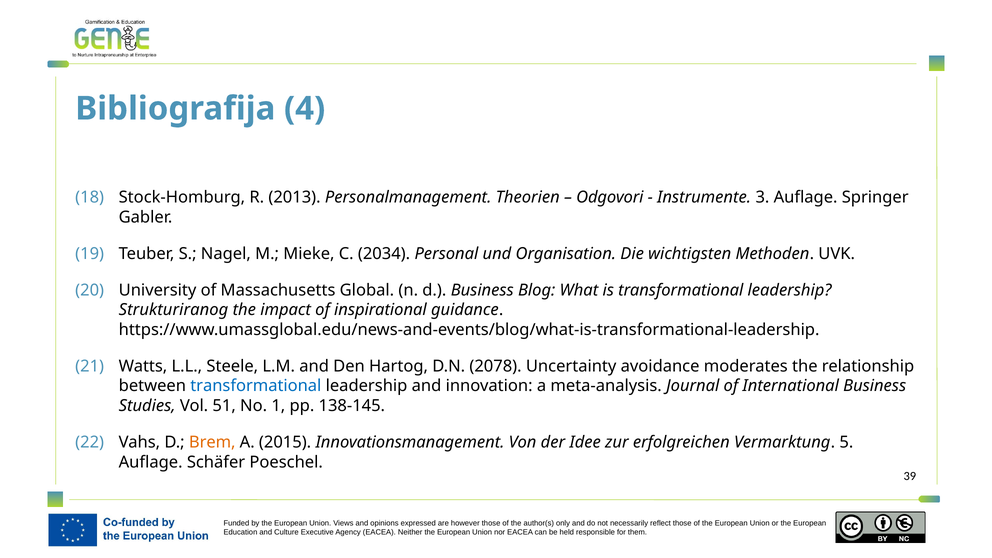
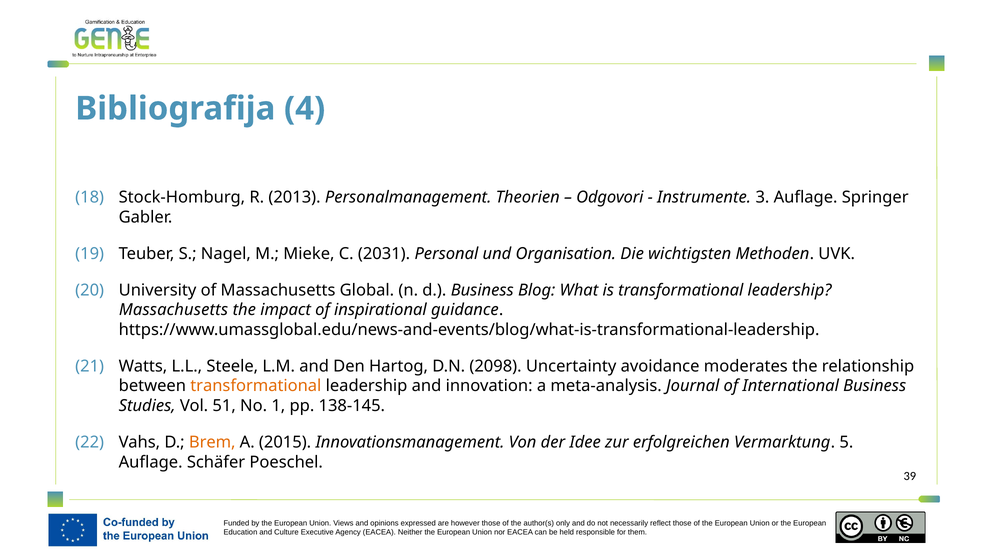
2034: 2034 -> 2031 (384, 254)
Strukturiranog: Strukturiranog -> Massachusetts (173, 310)
2078: 2078 -> 2098 (496, 366)
transformational colour: blue -> orange (256, 386)
